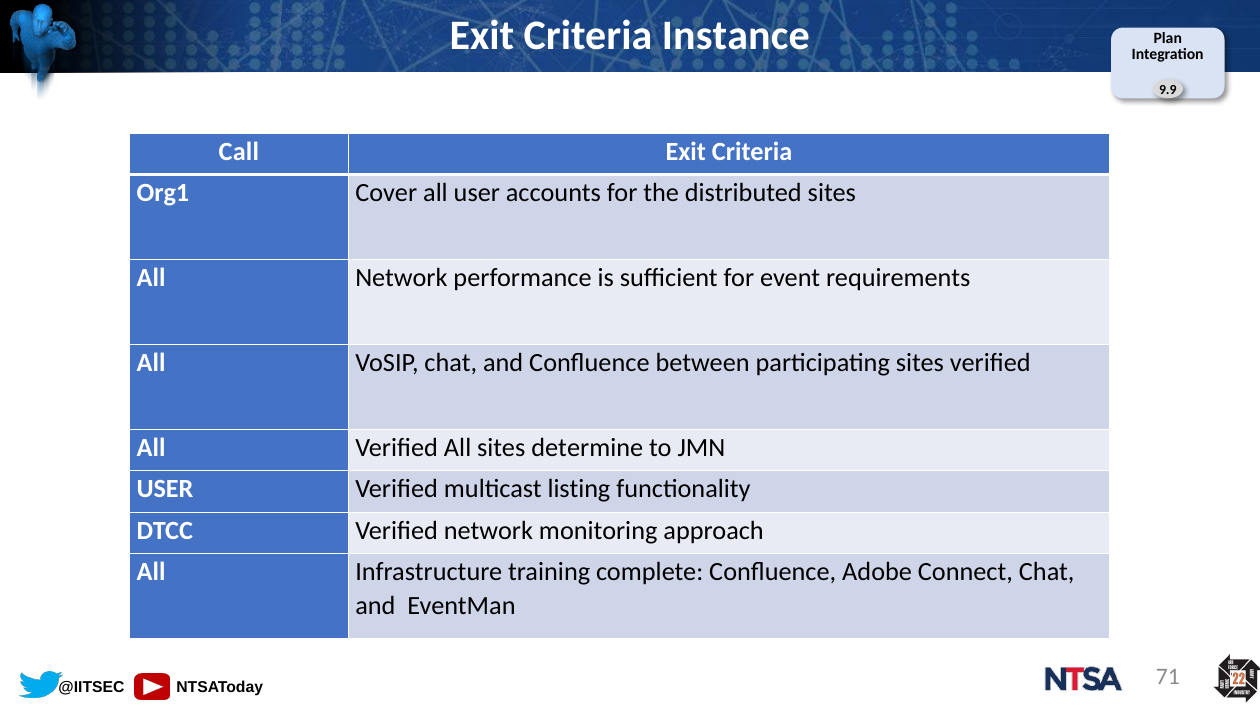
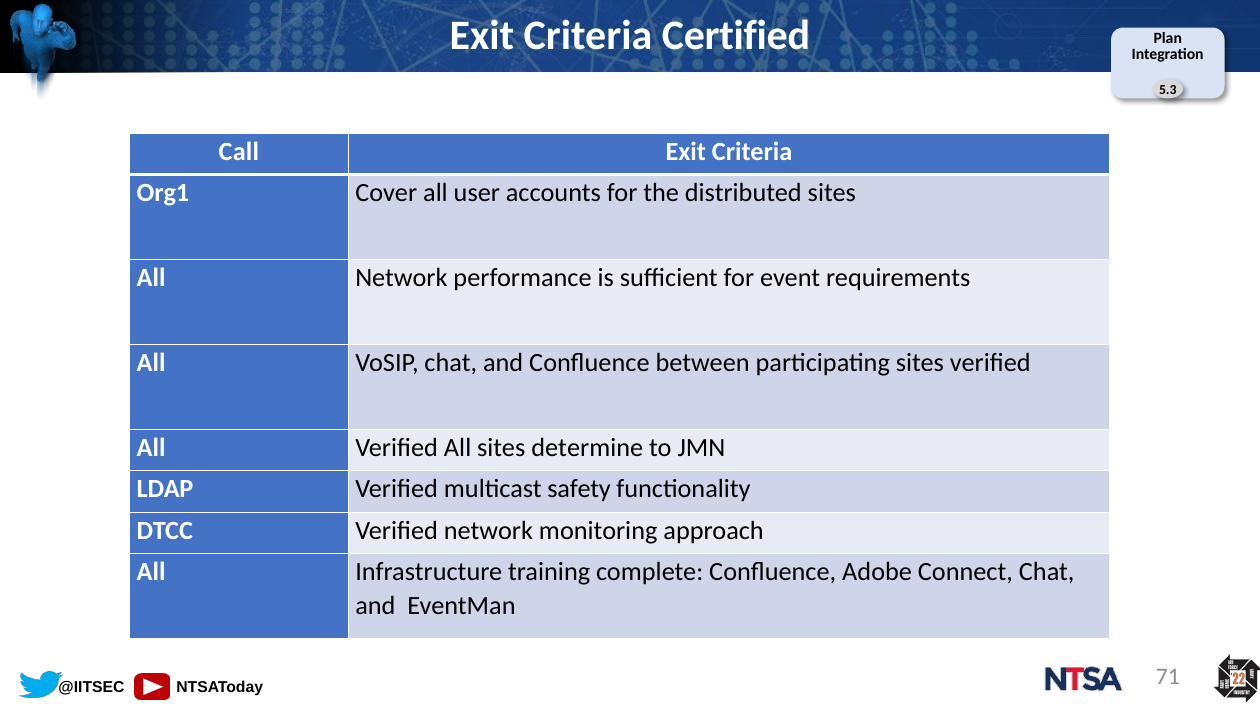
Instance: Instance -> Certified (736, 36)
9.9: 9.9 -> 5.3 (1168, 90)
USER: USER -> LDAP (165, 490)
listing: listing -> safety (579, 490)
